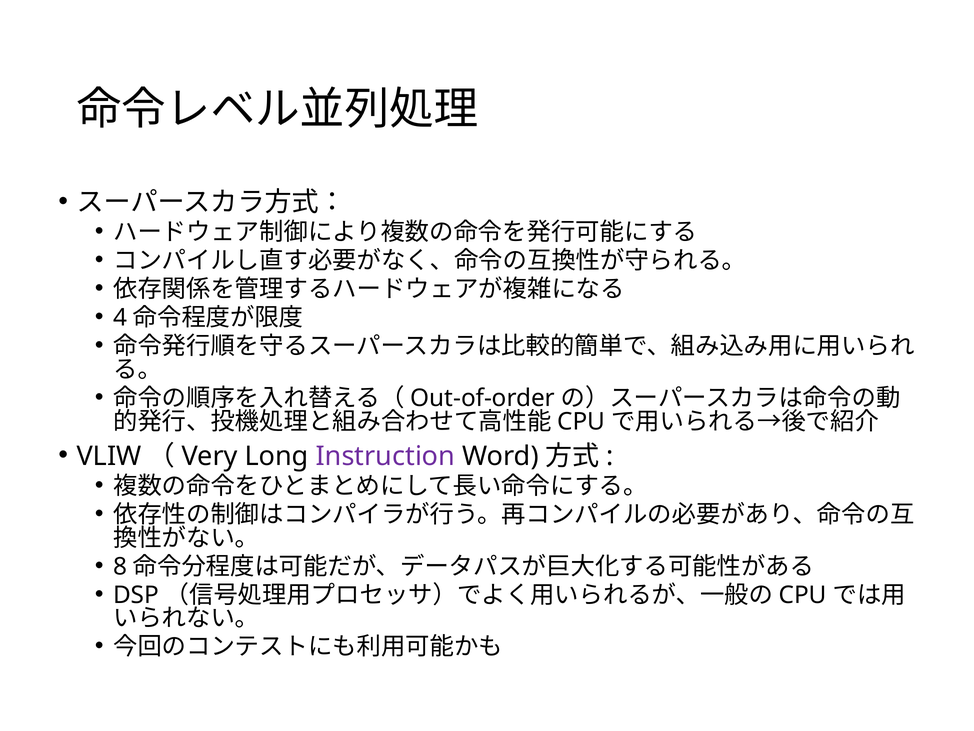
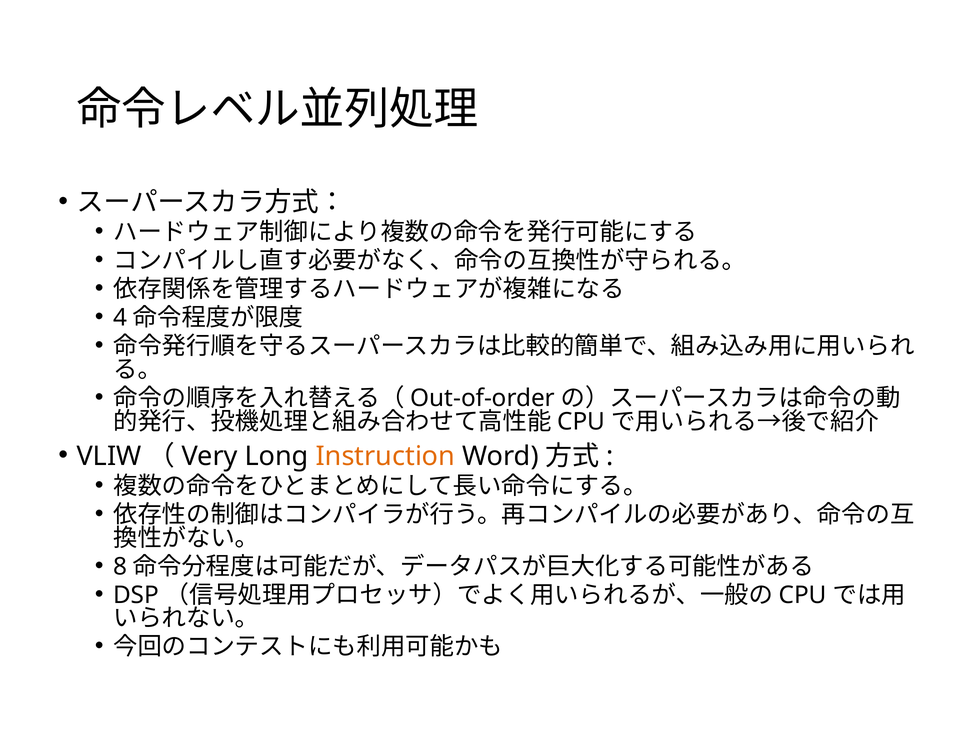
Instruction colour: purple -> orange (385, 456)
